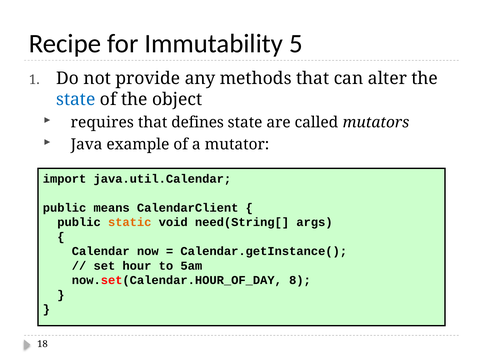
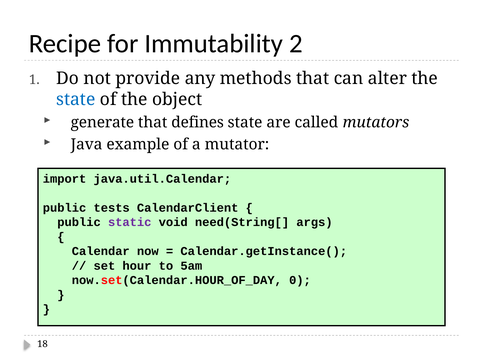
5: 5 -> 2 (296, 44)
requires: requires -> generate (102, 122)
means: means -> tests (112, 208)
static colour: orange -> purple (130, 222)
8: 8 -> 0 (300, 280)
